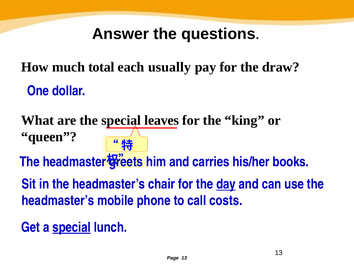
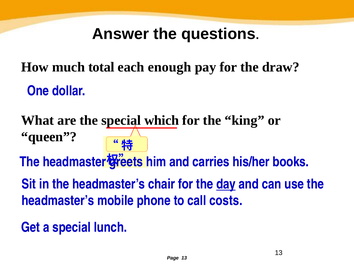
usually: usually -> enough (170, 67)
leaves: leaves -> which (162, 120)
special underline: present -> none (72, 227)
